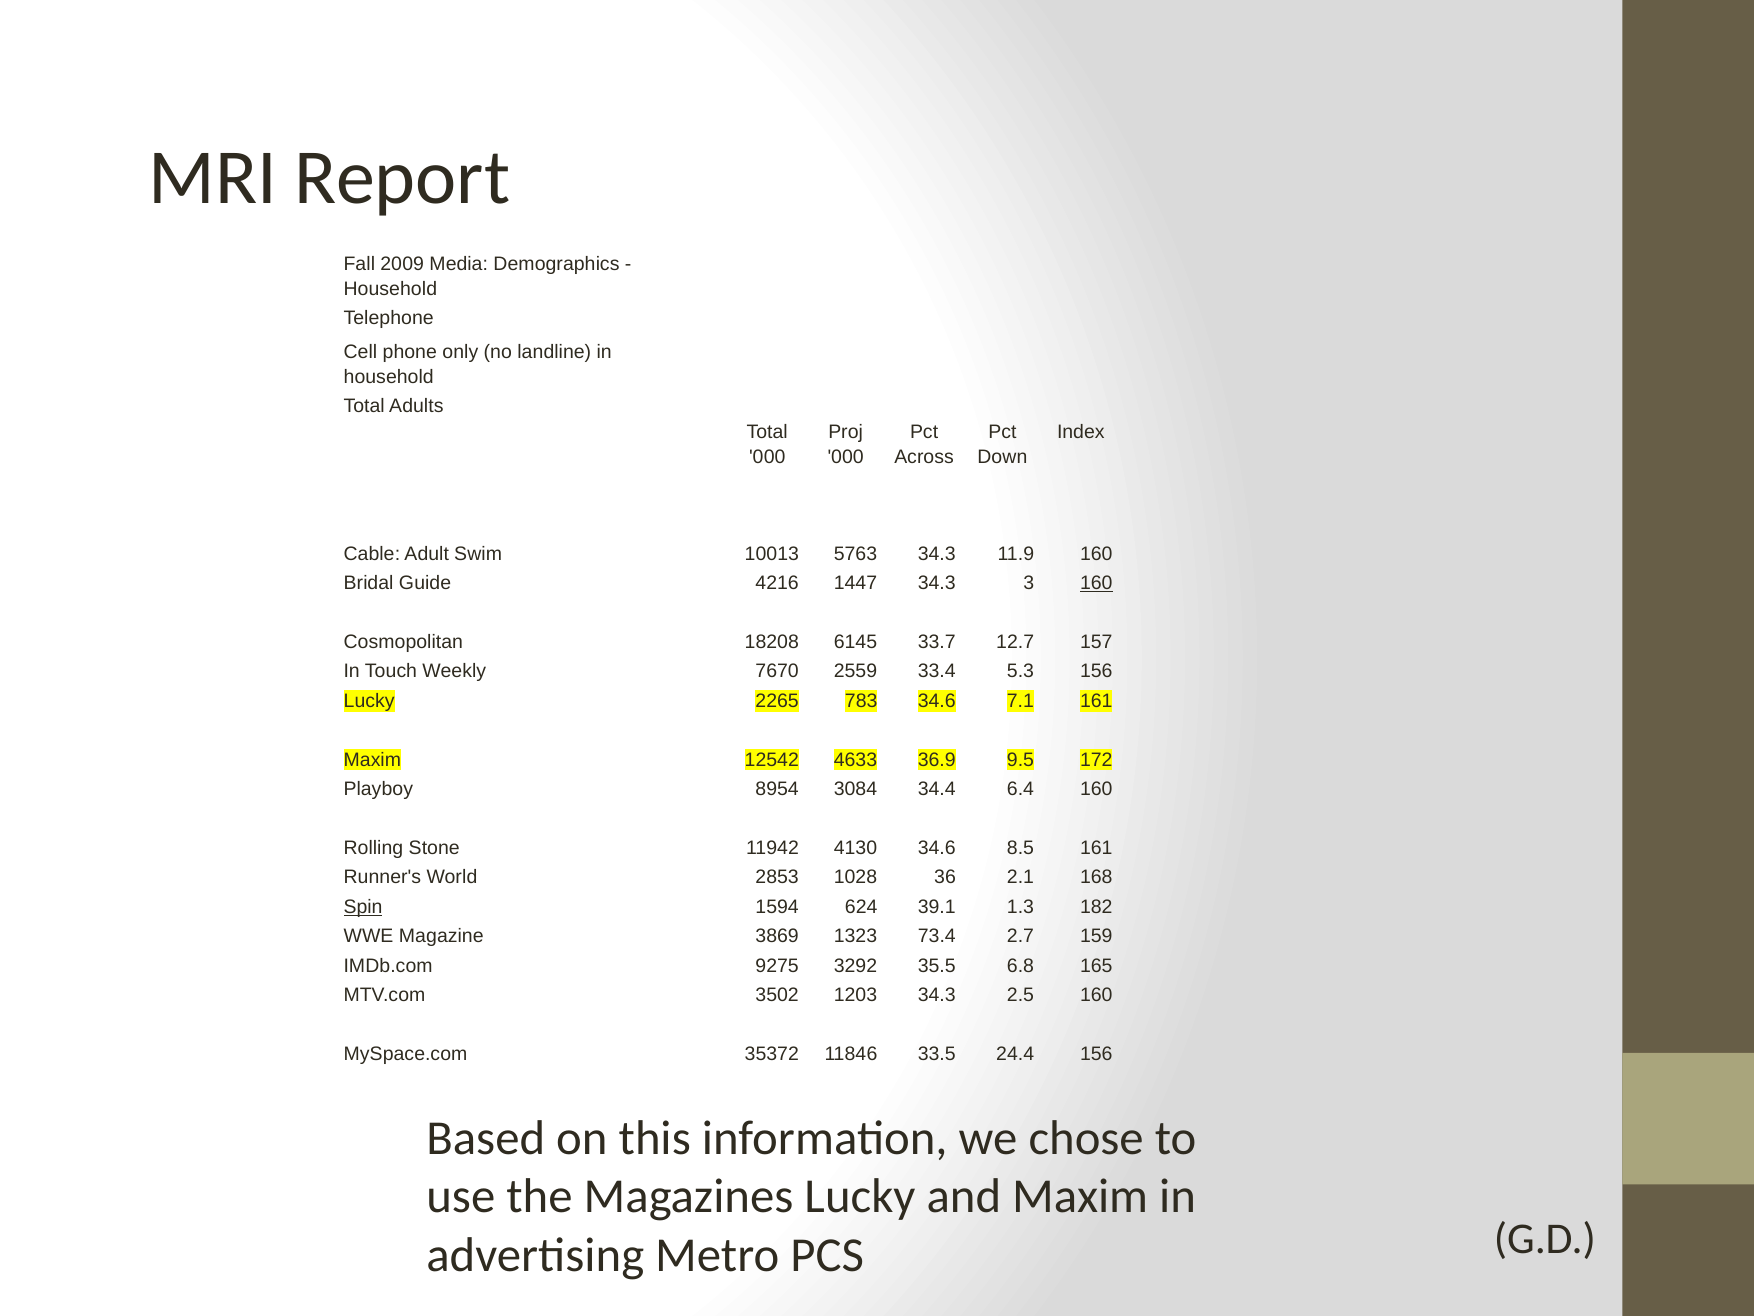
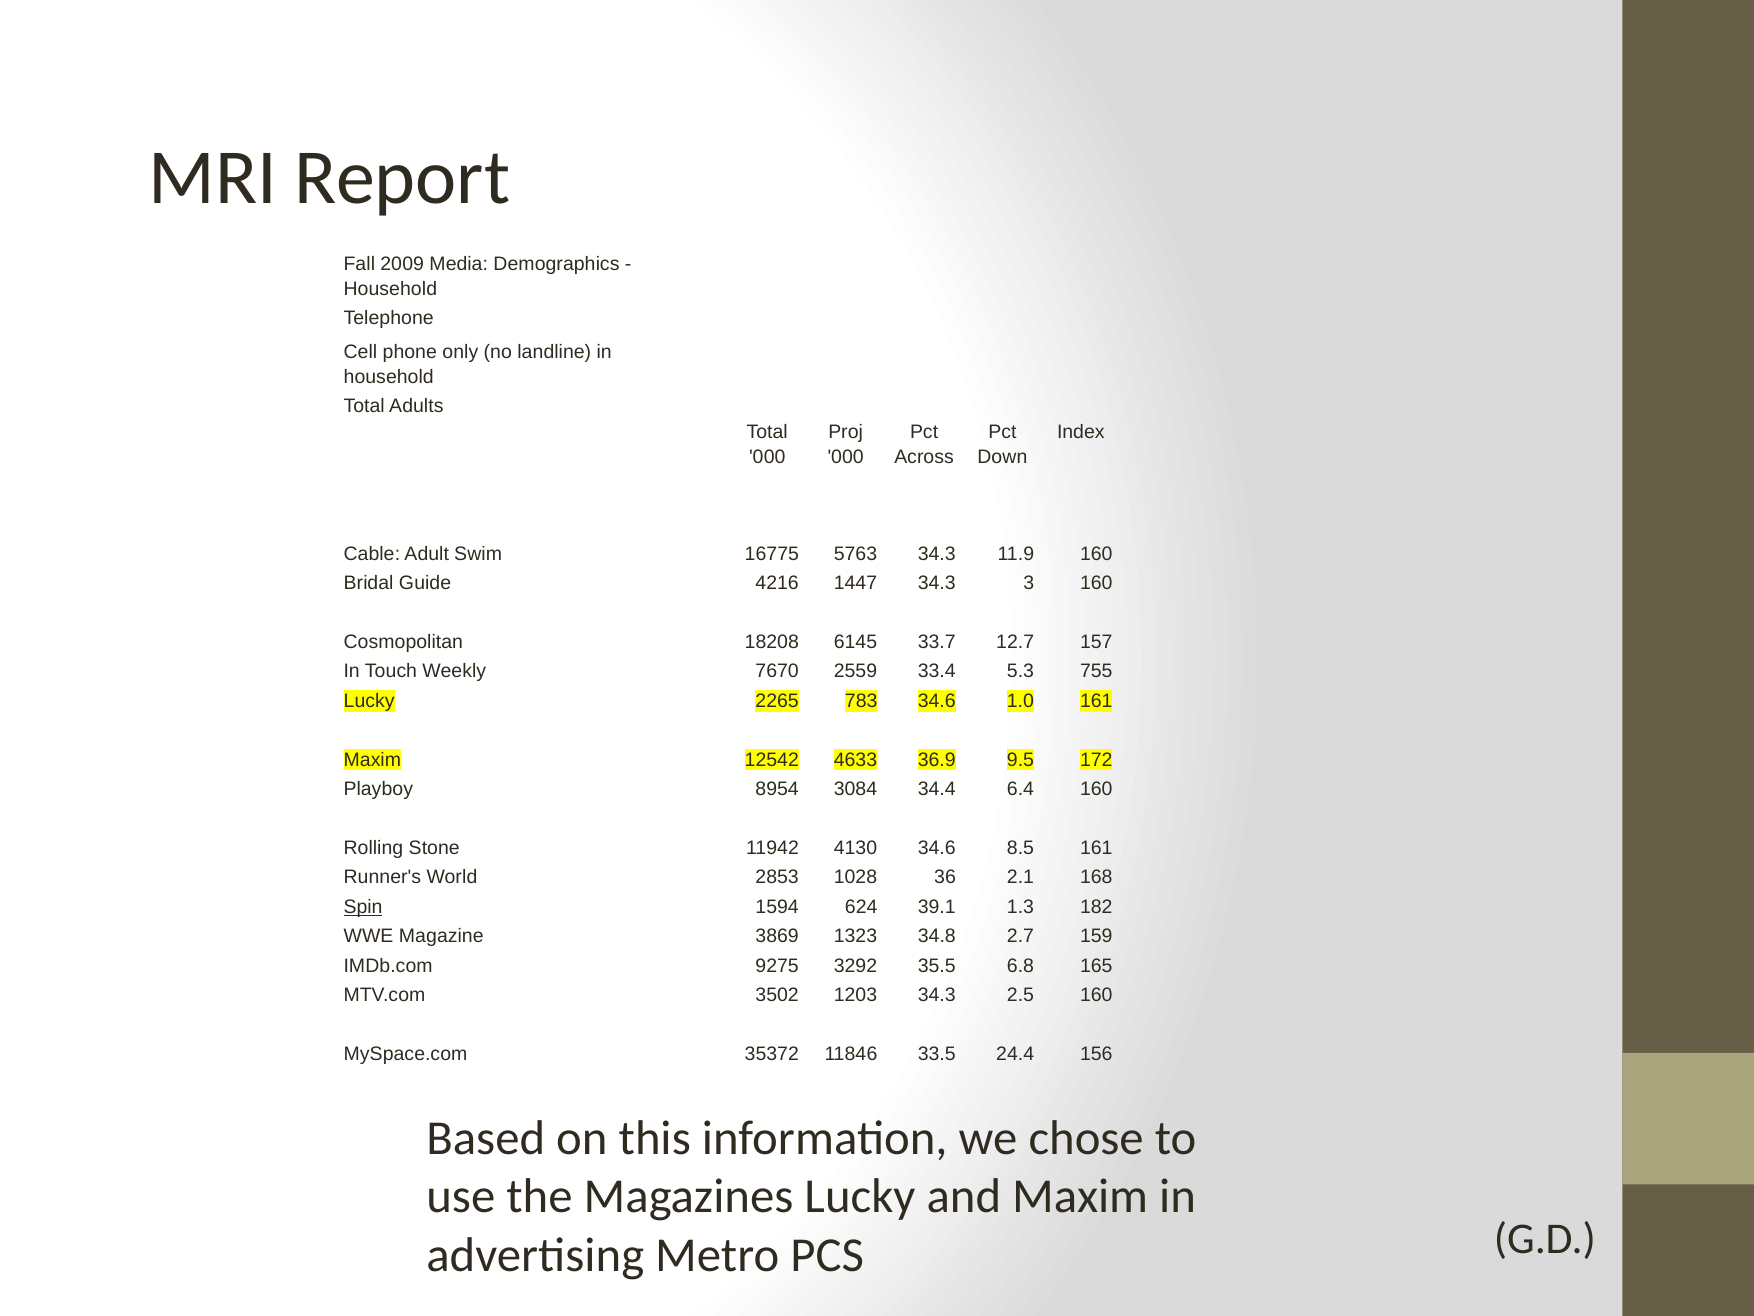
10013: 10013 -> 16775 (772, 554)
160 underline: present -> none (1096, 583)
5.3 156: 156 -> 755 (1096, 671)
7.1: 7.1 -> 1.0 (1020, 701)
73.4: 73.4 -> 34.8 (937, 936)
